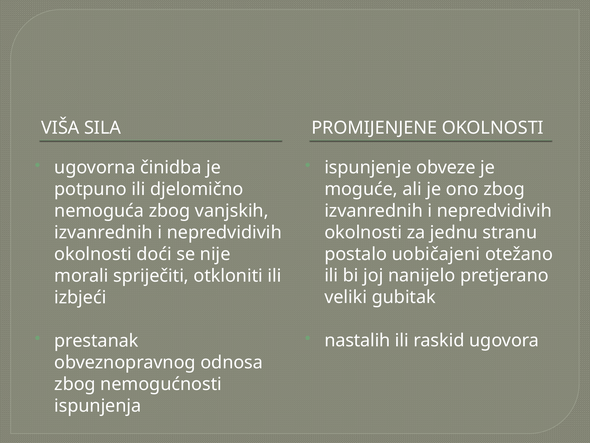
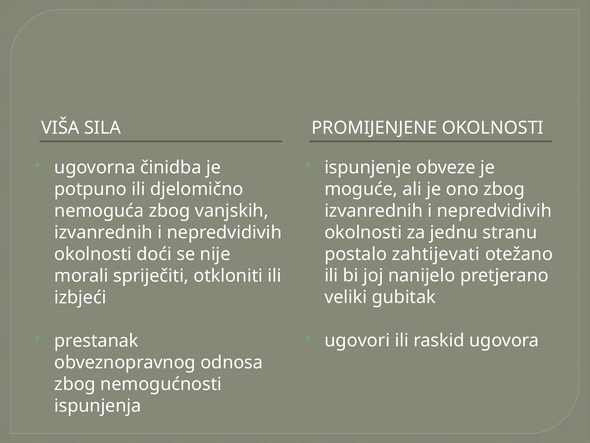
uobičajeni: uobičajeni -> zahtijevati (436, 254)
nastalih: nastalih -> ugovori (357, 340)
